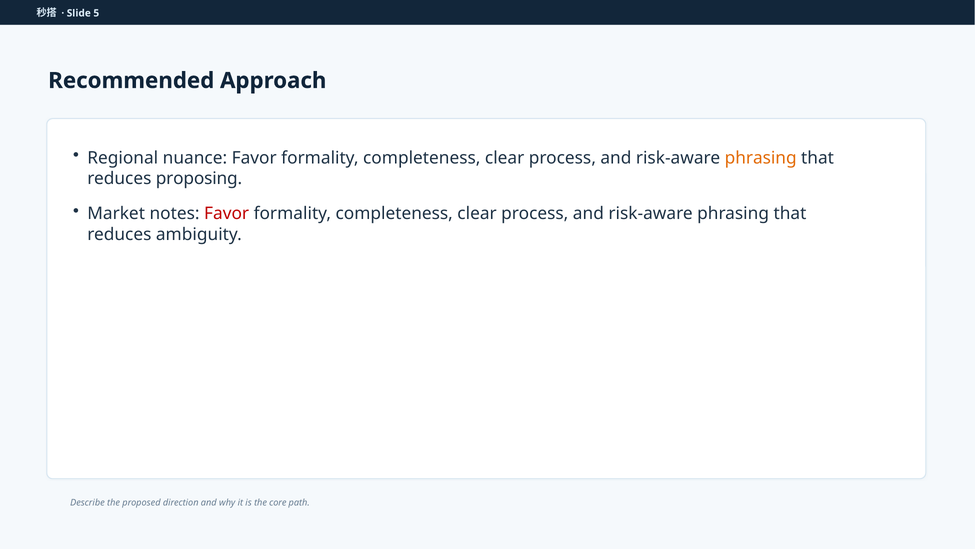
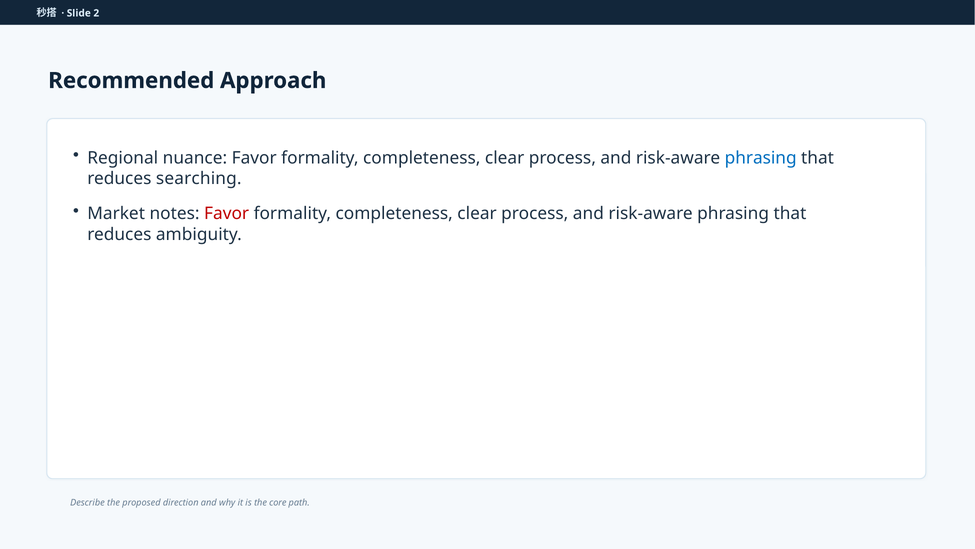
5: 5 -> 2 (96, 13)
phrasing colour: orange -> blue (761, 158)
proposing: proposing -> searching (199, 179)
